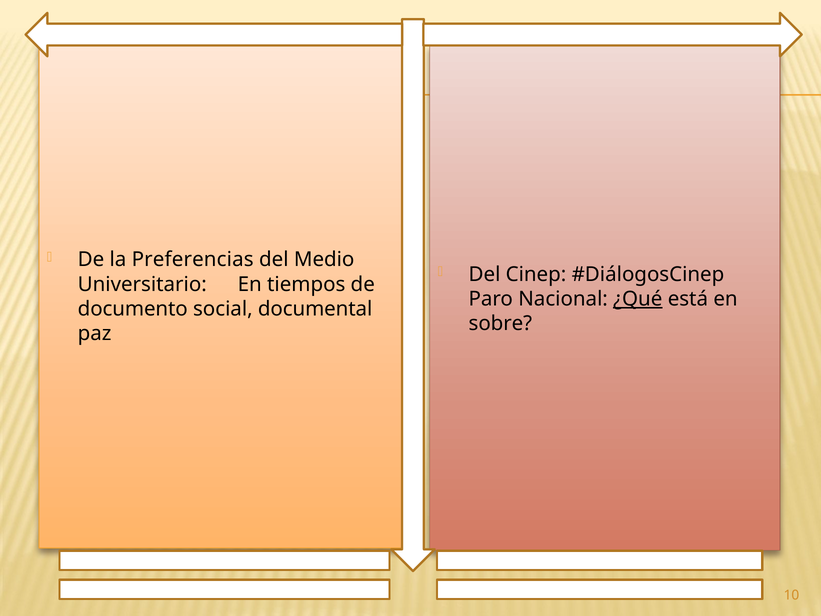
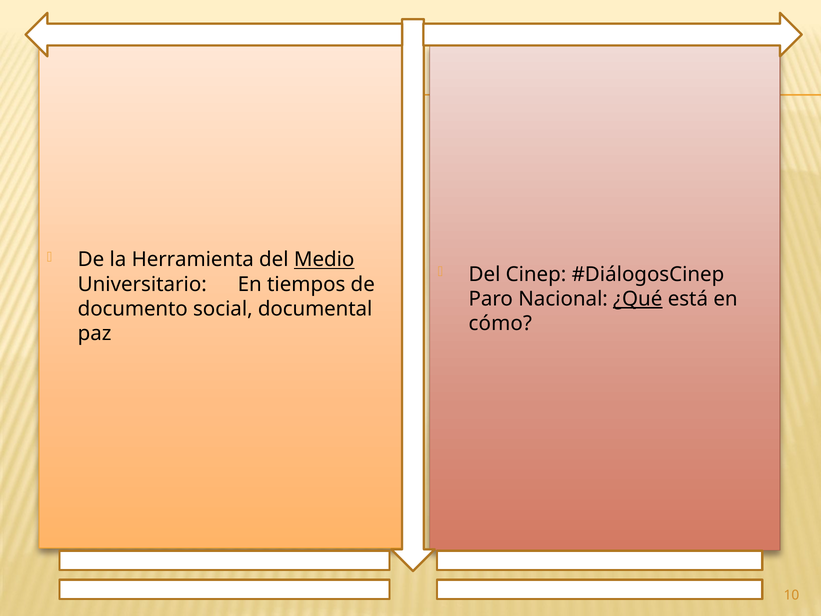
Preferencias: Preferencias -> Herramienta (193, 260)
Medio underline: none -> present (324, 260)
sobre: sobre -> cómo (500, 324)
